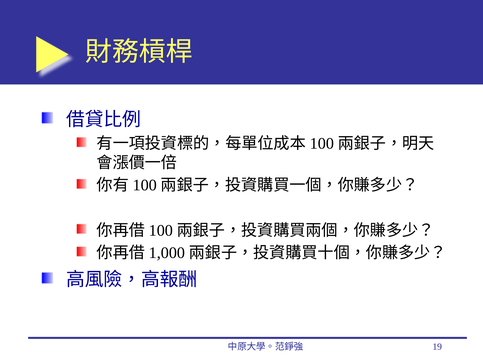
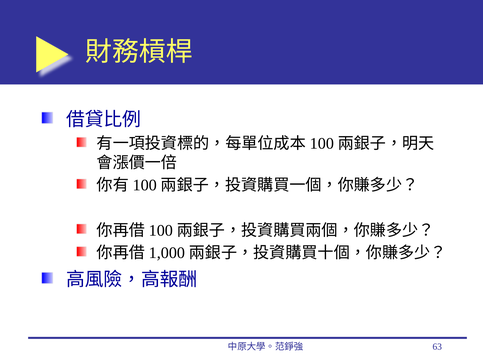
19: 19 -> 63 (437, 347)
